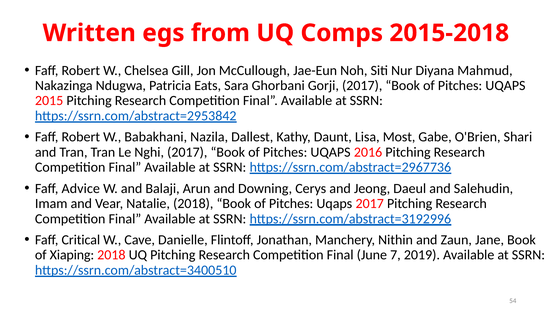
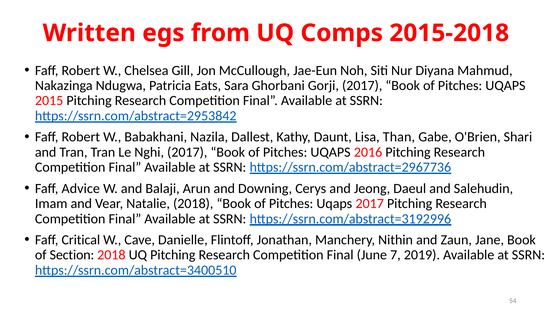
Most: Most -> Than (399, 137)
Xiaping: Xiaping -> Section (72, 254)
